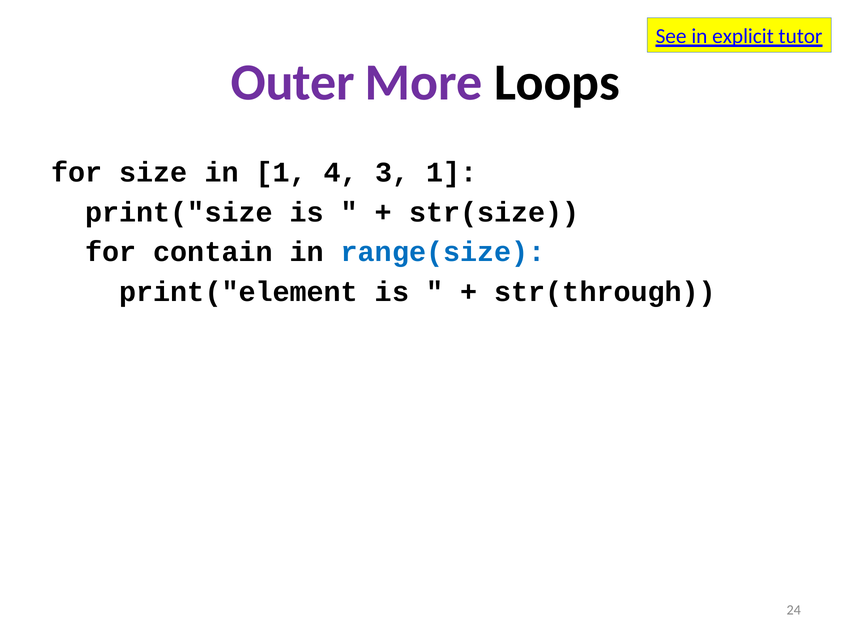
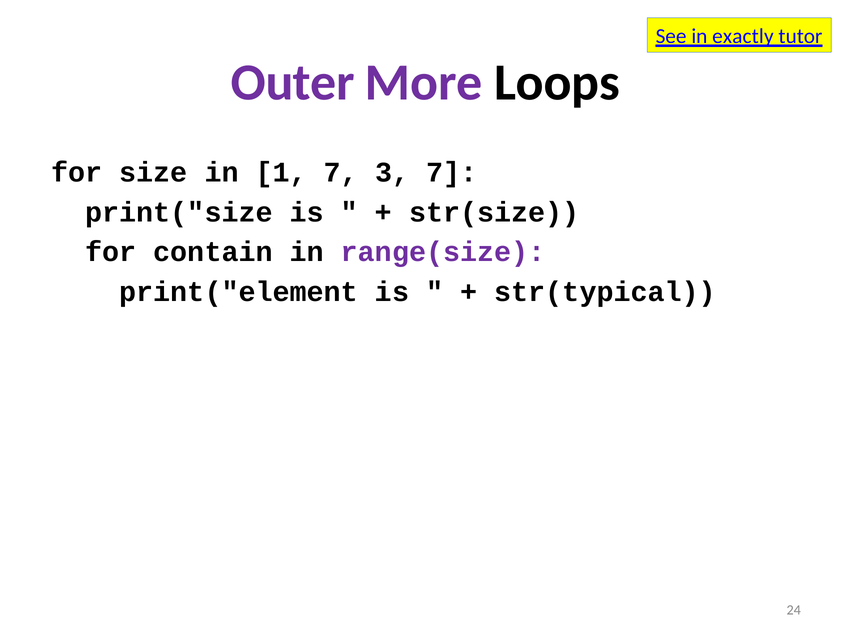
explicit: explicit -> exactly (743, 36)
1 4: 4 -> 7 (341, 172)
3 1: 1 -> 7 (452, 172)
range(size colour: blue -> purple (443, 252)
str(through: str(through -> str(typical (605, 292)
